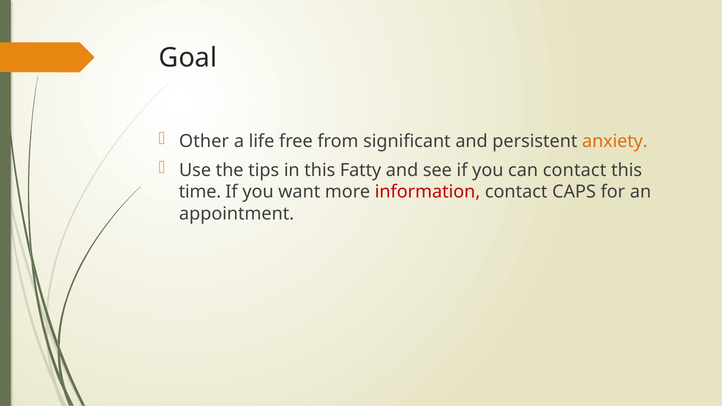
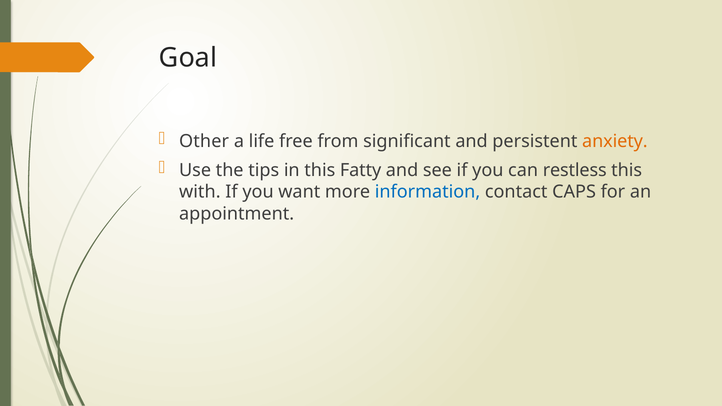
can contact: contact -> restless (575, 170)
time: time -> with (200, 192)
information colour: red -> blue (428, 192)
